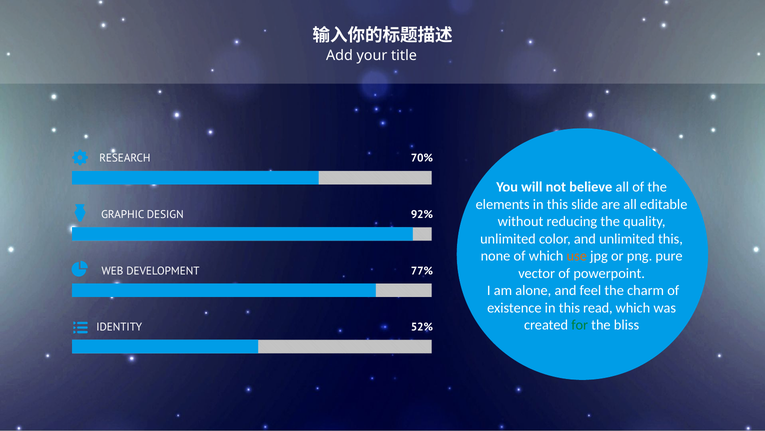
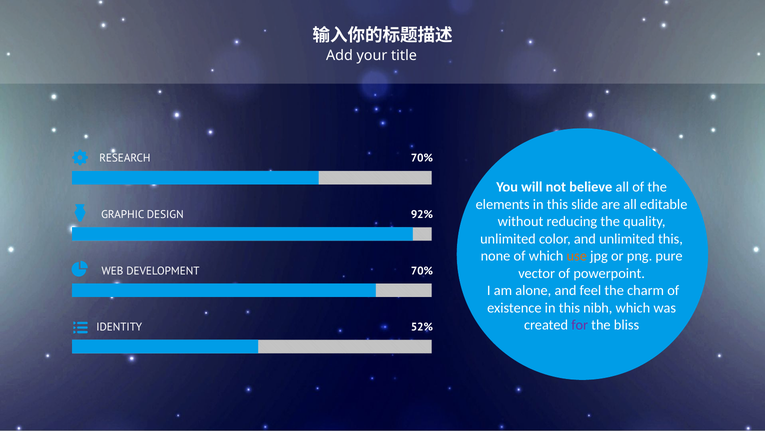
DEVELOPMENT 77%: 77% -> 70% (422, 270)
read: read -> nibh (598, 308)
for colour: green -> purple (580, 325)
